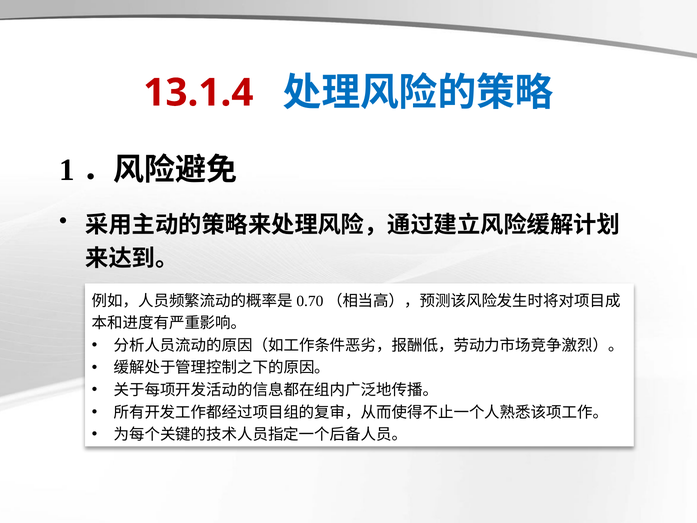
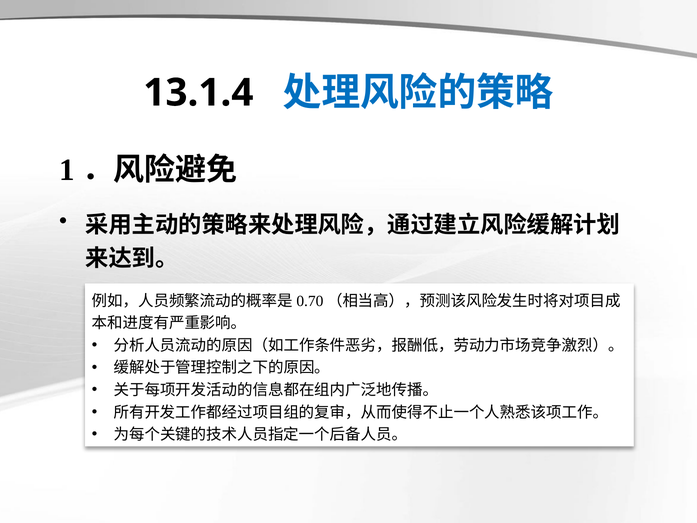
13.1.4 colour: red -> black (198, 93)
